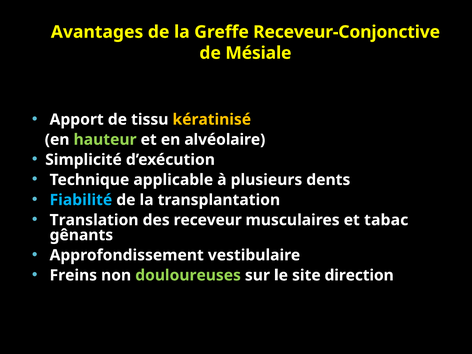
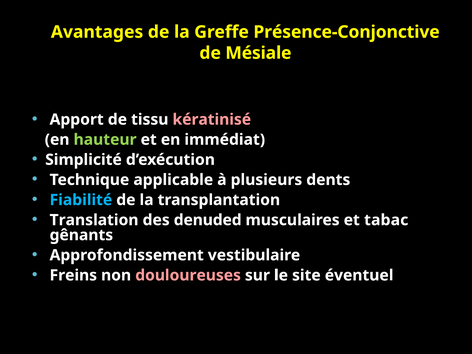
Receveur-Conjonctive: Receveur-Conjonctive -> Présence-Conjonctive (347, 32)
kératinisé colour: yellow -> pink (212, 119)
alvéolaire: alvéolaire -> immédiat (225, 140)
receveur: receveur -> denuded (208, 220)
douloureuses colour: light green -> pink (188, 275)
direction: direction -> éventuel (359, 275)
